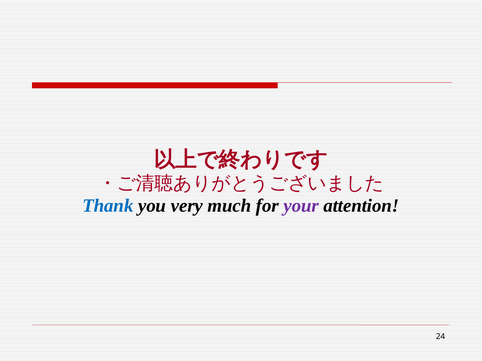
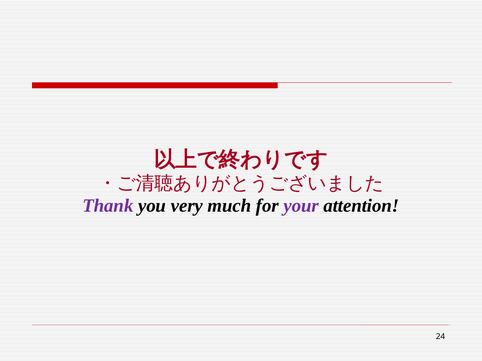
Thank colour: blue -> purple (108, 206)
